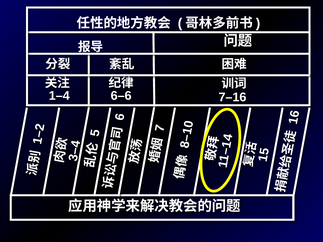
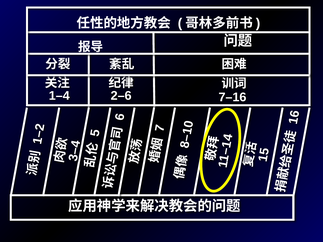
6–6: 6–6 -> 2–6 (121, 96)
